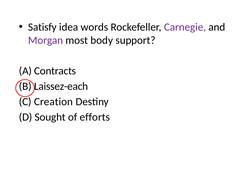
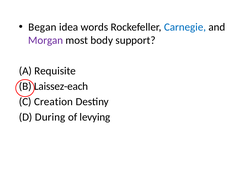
Satisfy: Satisfy -> Began (42, 27)
Carnegie colour: purple -> blue (185, 27)
Contracts: Contracts -> Requisite (55, 71)
Sought: Sought -> During (50, 117)
efforts: efforts -> levying (95, 117)
